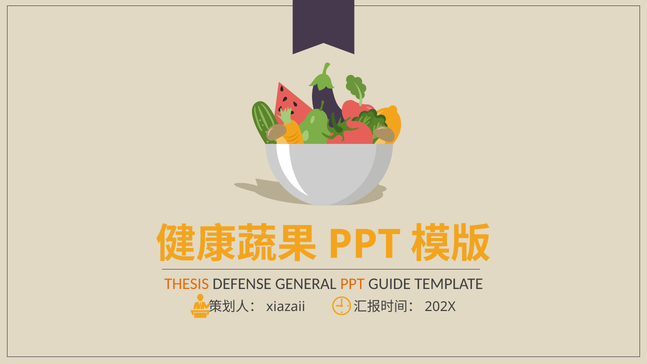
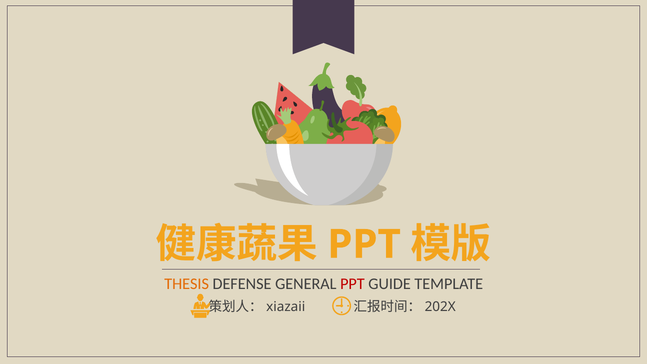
PPT colour: orange -> red (352, 284)
